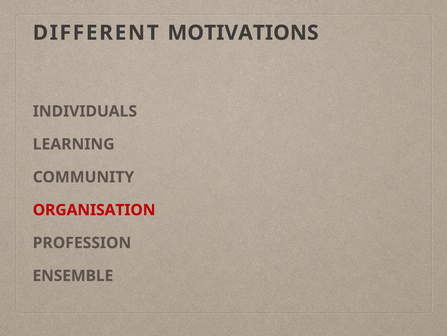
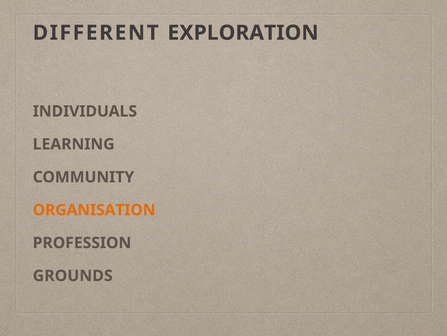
MOTIVATIONS: MOTIVATIONS -> EXPLORATION (243, 33)
ORGANISATION colour: red -> orange (94, 210)
ENSEMBLE: ENSEMBLE -> GROUNDS (73, 275)
